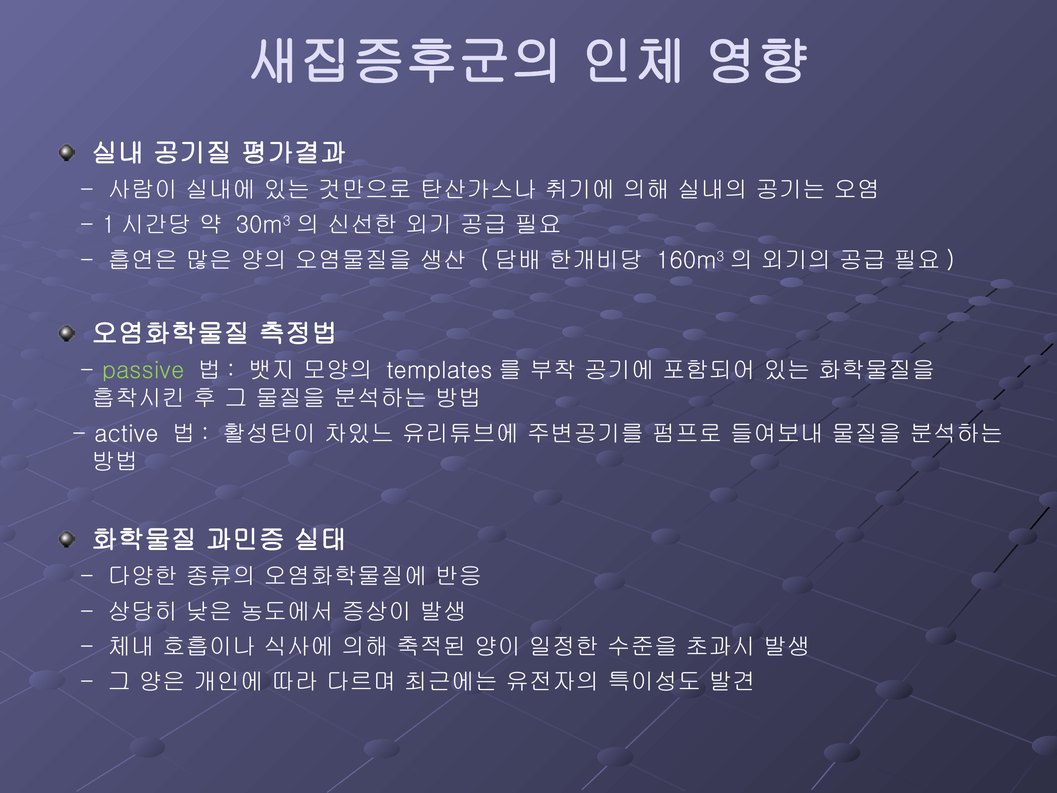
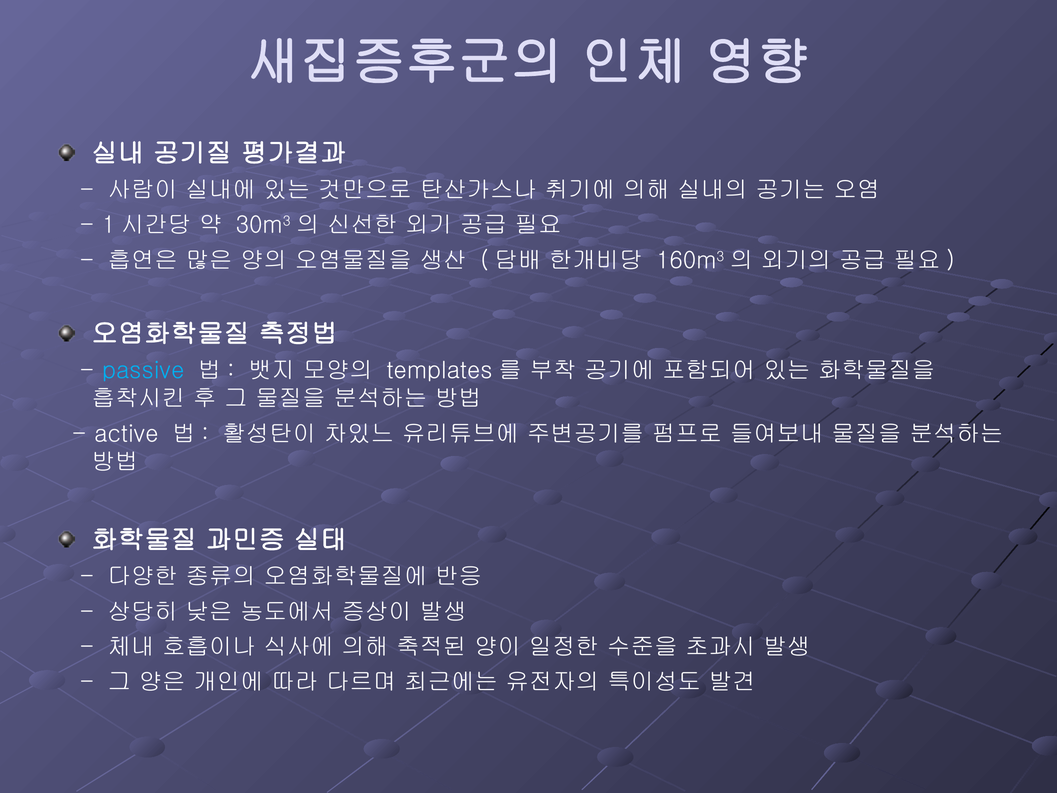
passive colour: light green -> light blue (143, 370)
